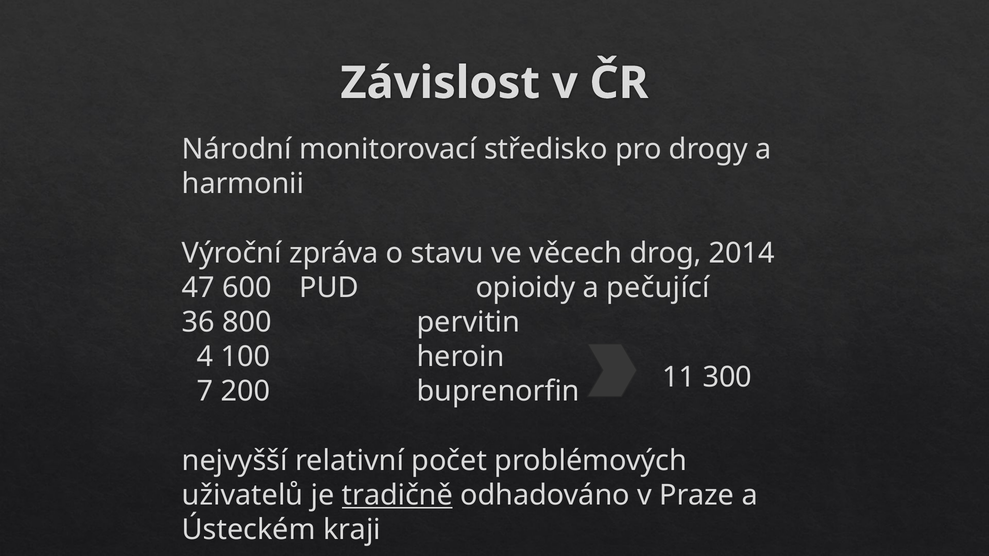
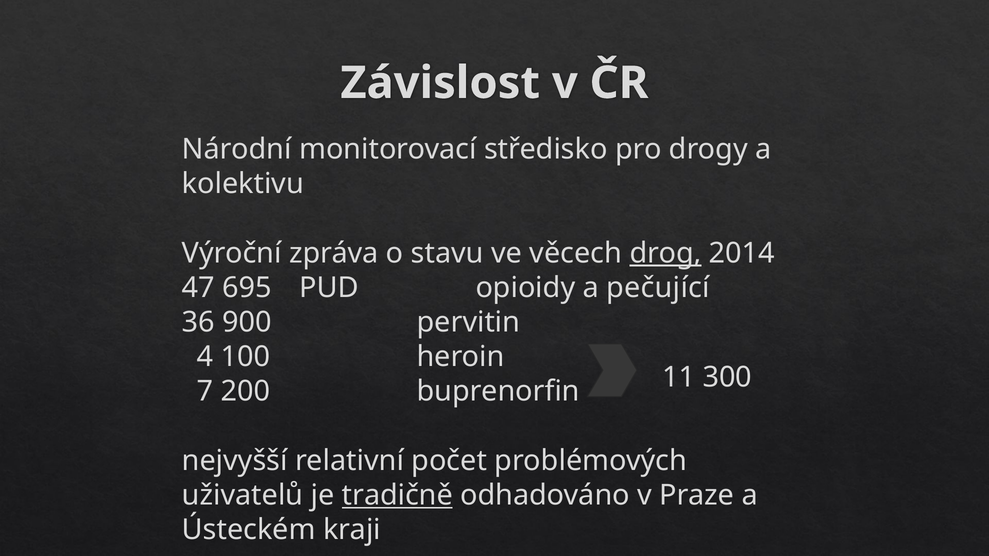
harmonii: harmonii -> kolektivu (243, 184)
drog underline: none -> present (666, 253)
600: 600 -> 695 (247, 288)
800: 800 -> 900 (247, 322)
